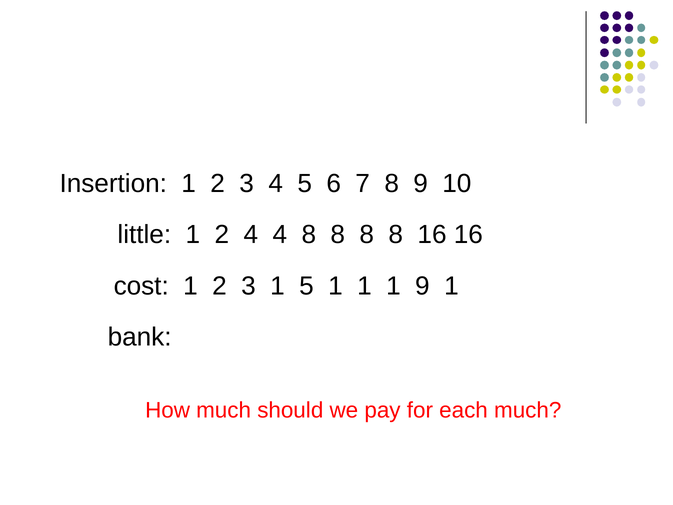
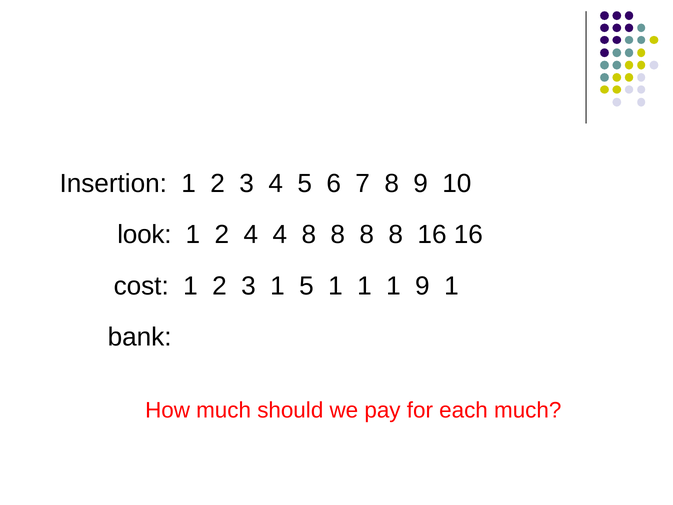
little: little -> look (144, 235)
